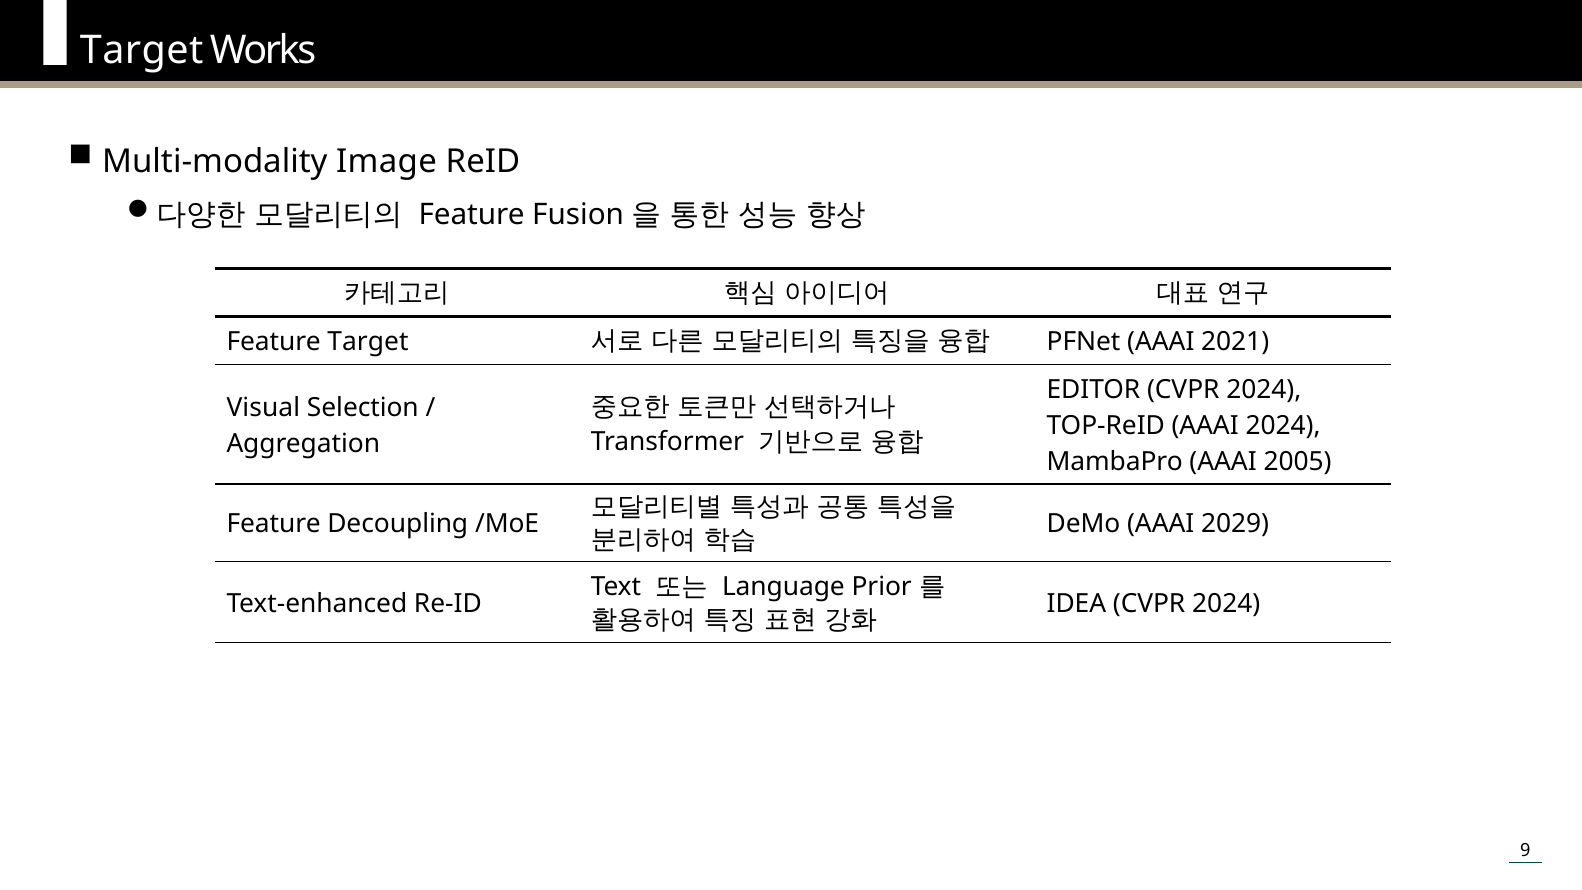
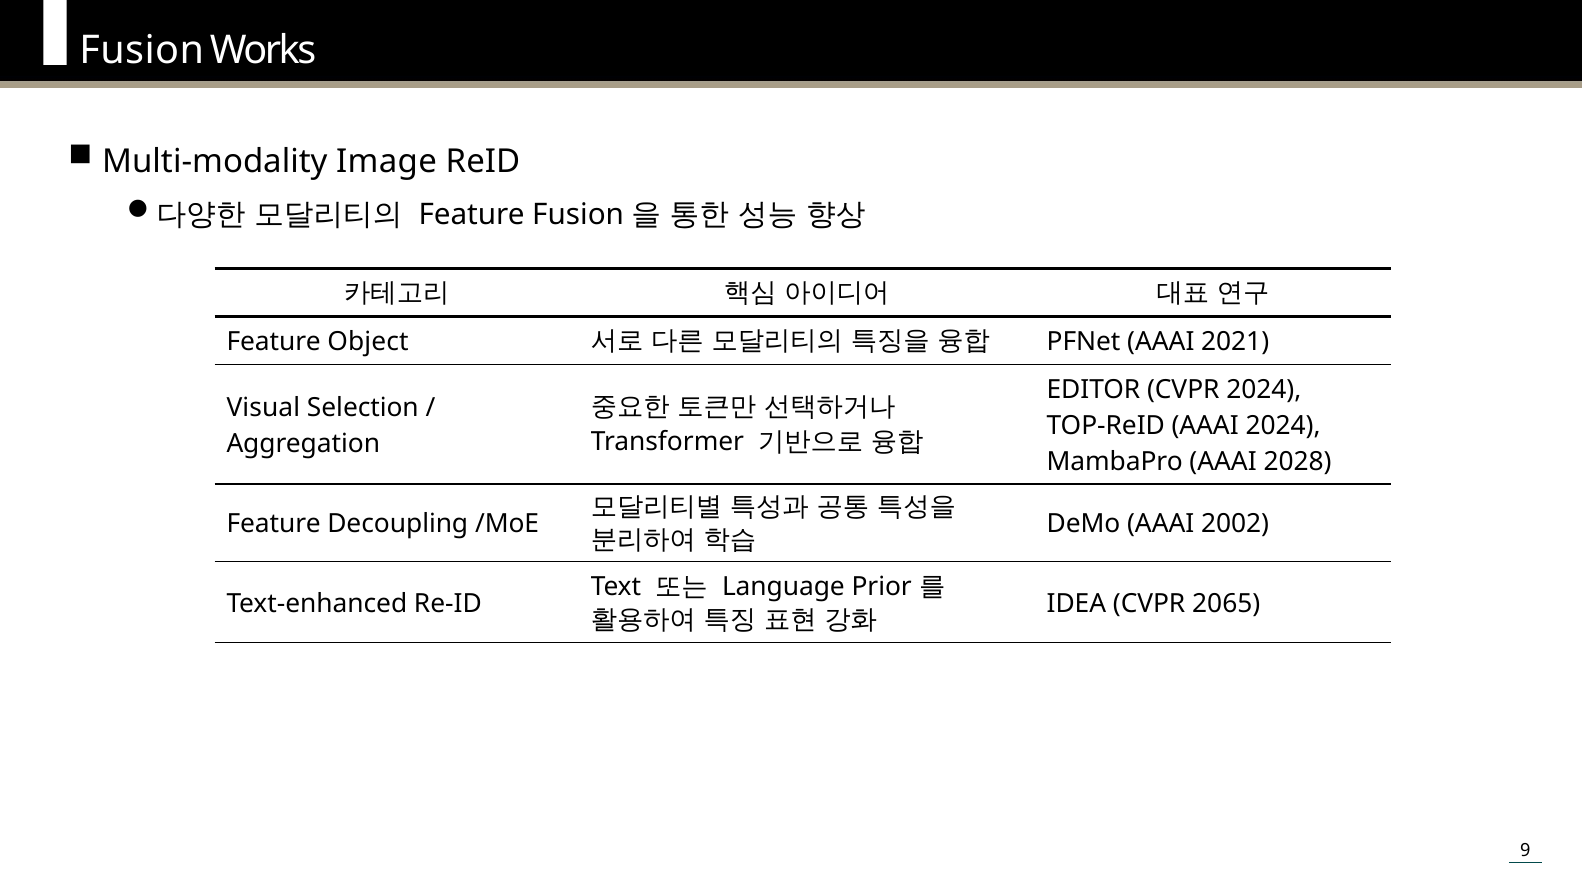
Target: Target -> Fusion (142, 50)
Feature Target: Target -> Object (368, 342)
2005: 2005 -> 2028 (1298, 461)
2029: 2029 -> 2002 (1235, 524)
IDEA CVPR 2024: 2024 -> 2065 (1226, 604)
